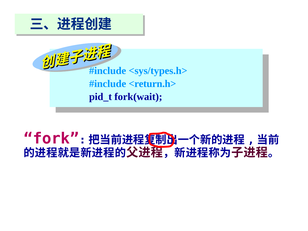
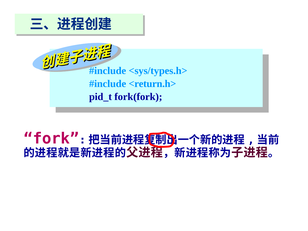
fork(wait: fork(wait -> fork(fork (138, 97)
